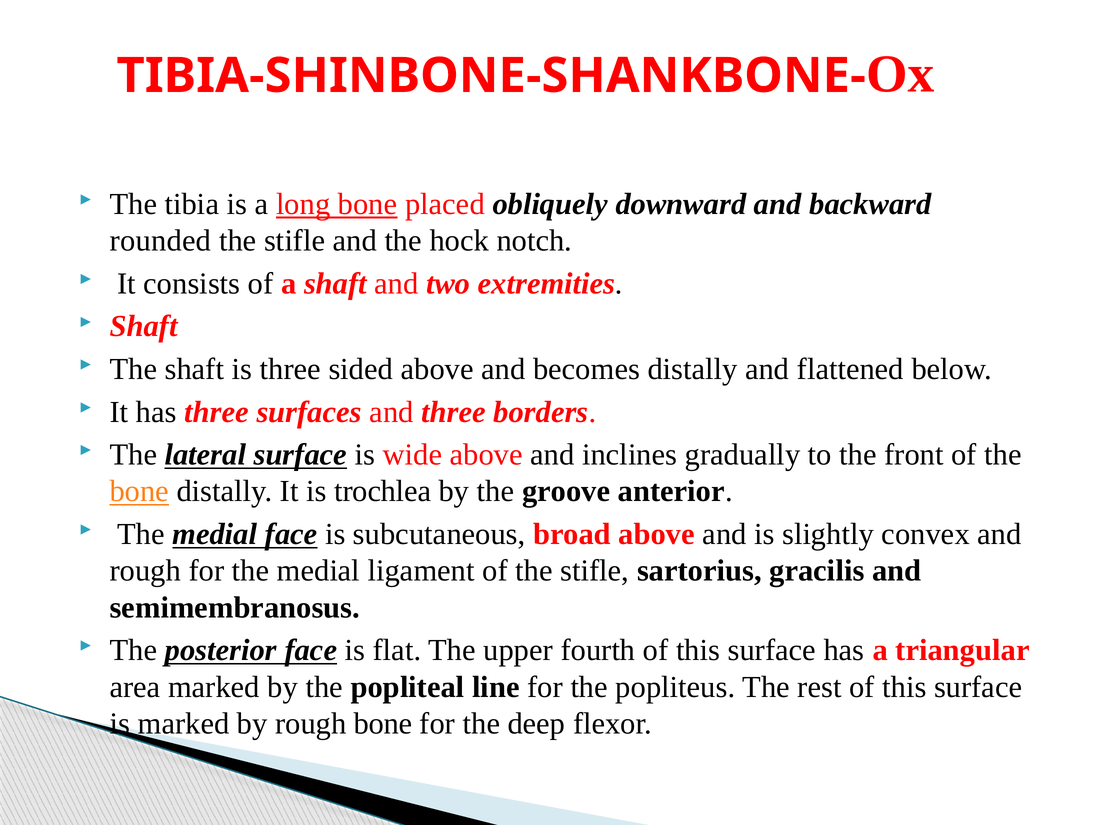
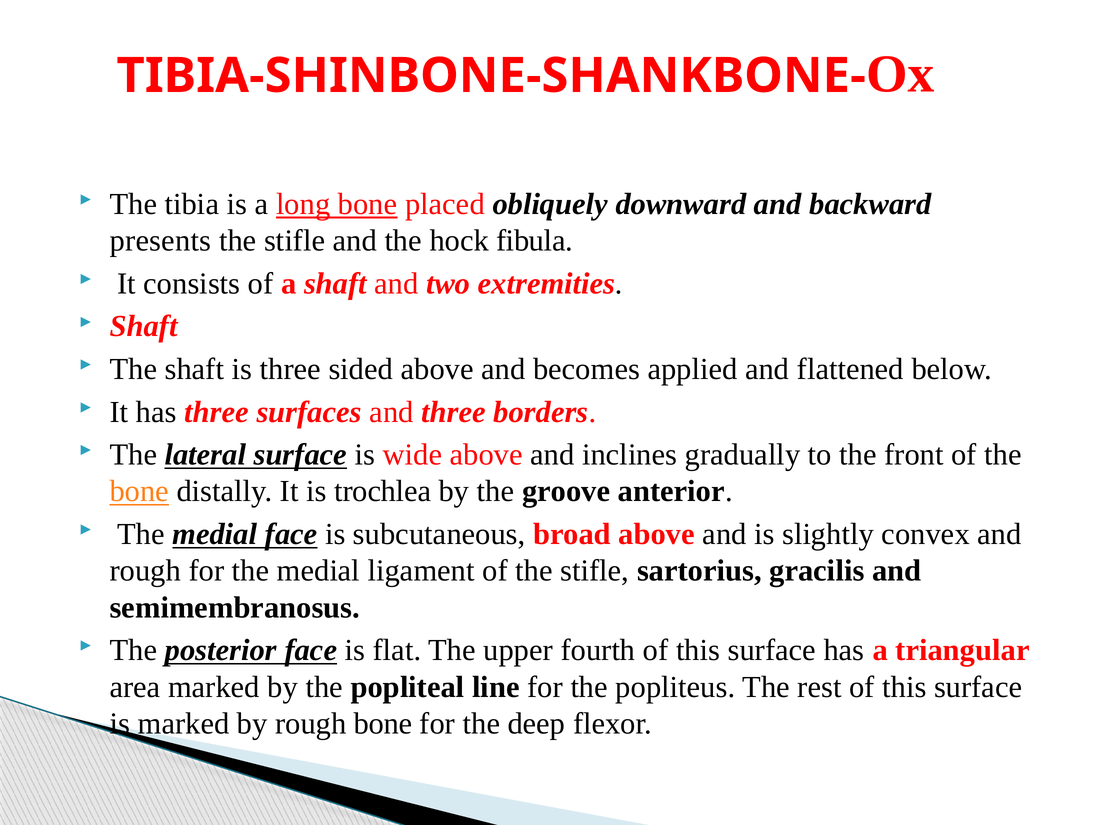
rounded: rounded -> presents (160, 241)
notch: notch -> fibula (534, 241)
becomes distally: distally -> applied (693, 369)
